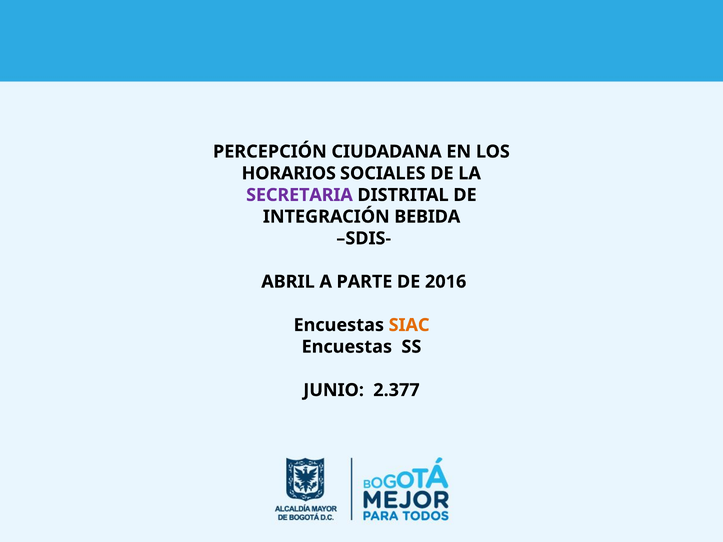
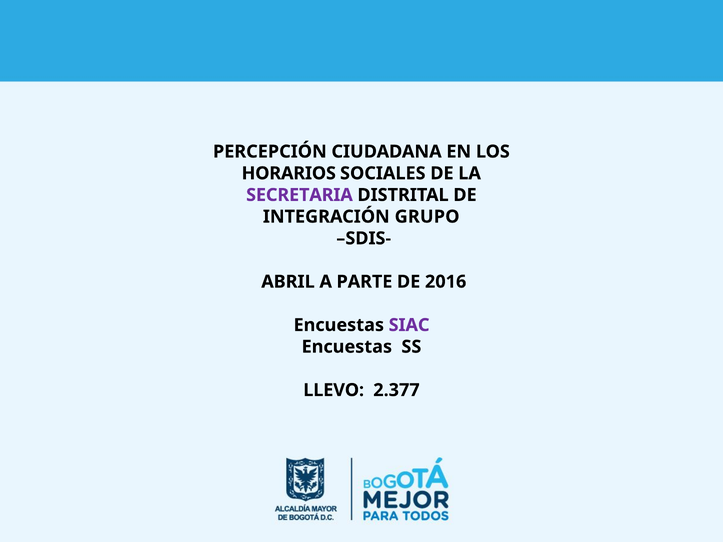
BEBIDA: BEBIDA -> GRUPO (427, 217)
SIAC colour: orange -> purple (409, 325)
JUNIO: JUNIO -> LLEVO (334, 390)
